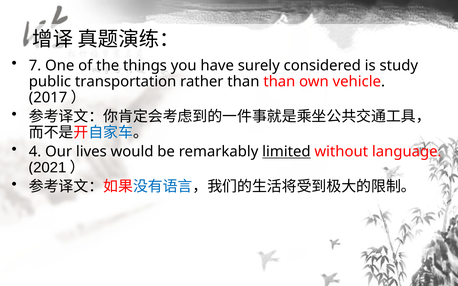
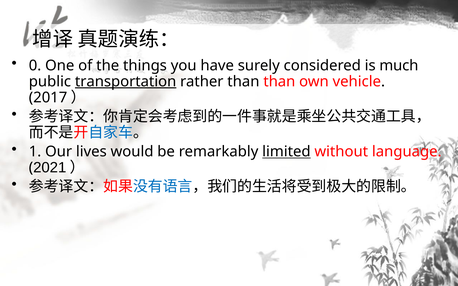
7: 7 -> 0 (35, 65)
study: study -> much (399, 65)
transportation underline: none -> present (126, 82)
4: 4 -> 1 (35, 152)
